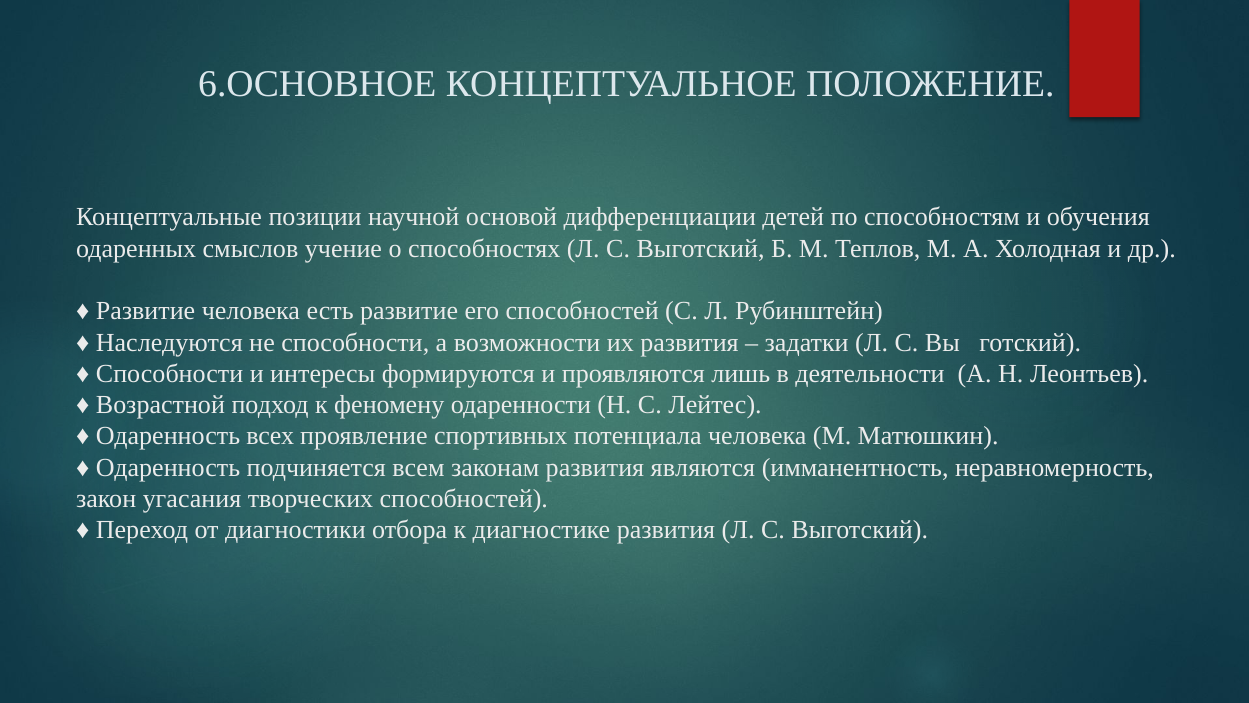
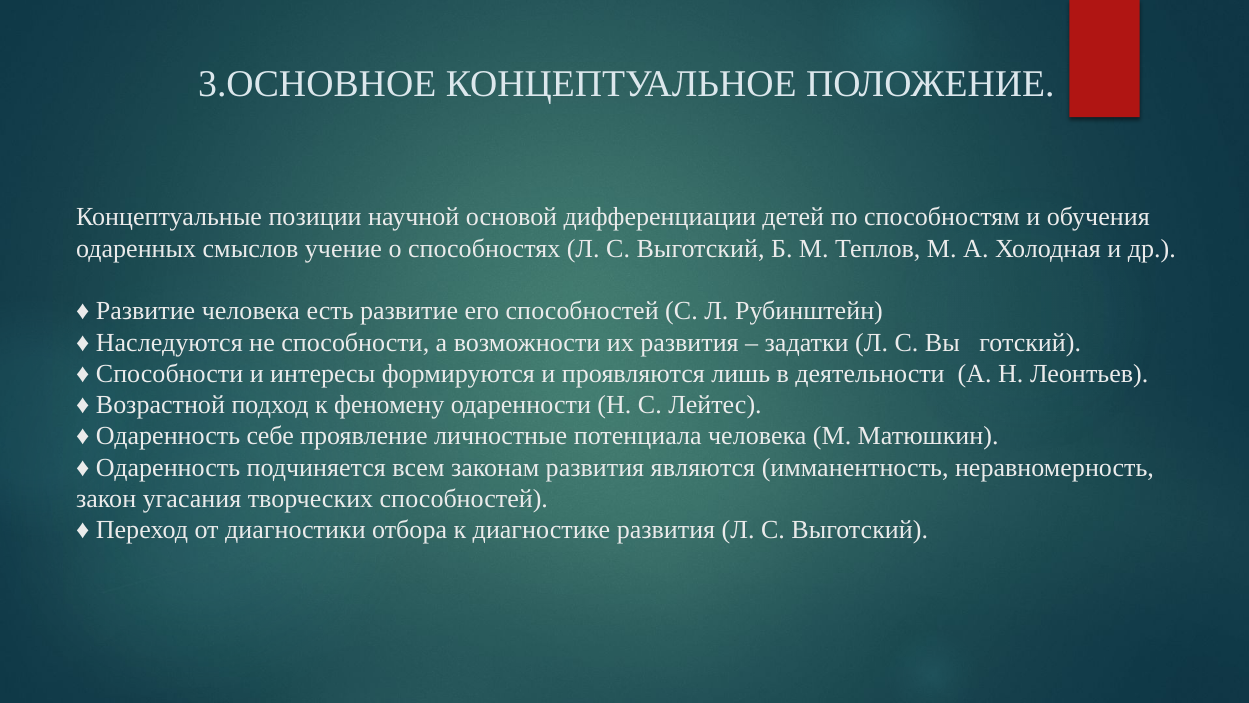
6.ОСНОВНОЕ: 6.ОСНОВНОЕ -> 3.ОСНОВНОЕ (317, 84)
всех: всех -> себе (270, 436)
спортивных: спортивных -> личностные (501, 436)
